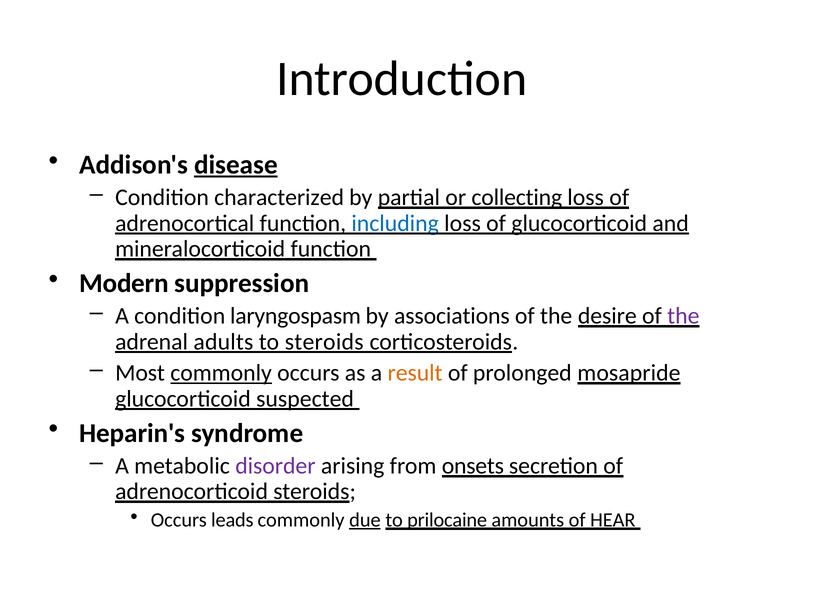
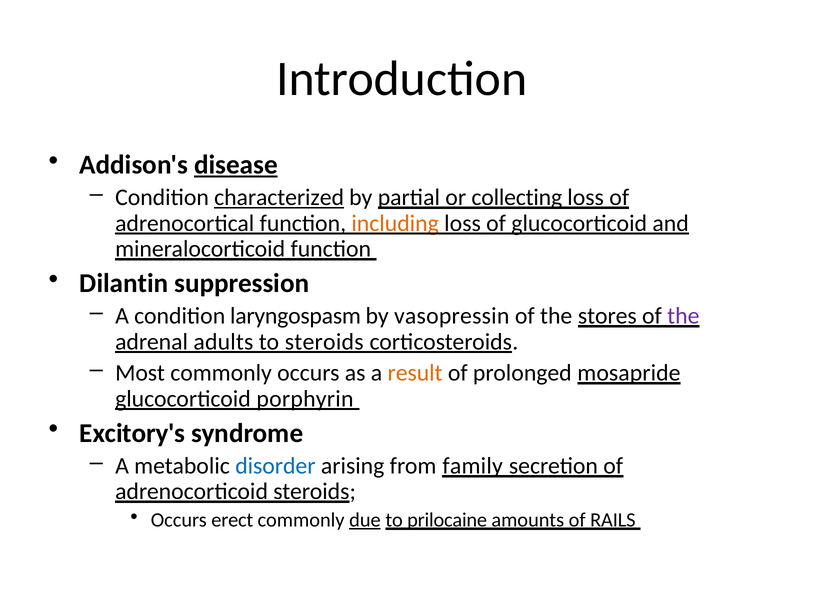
characterized underline: none -> present (279, 198)
including colour: blue -> orange (395, 223)
Modern: Modern -> Dilantin (124, 283)
associations: associations -> vasopressin (452, 316)
desire: desire -> stores (607, 316)
commonly underline: present -> none (221, 373)
suspected: suspected -> porphyrin (305, 399)
Heparin's: Heparin's -> Excitory's (132, 433)
disorder colour: purple -> blue (275, 466)
onsets: onsets -> family (473, 466)
leads: leads -> erect (232, 520)
HEAR: HEAR -> RAILS (613, 520)
